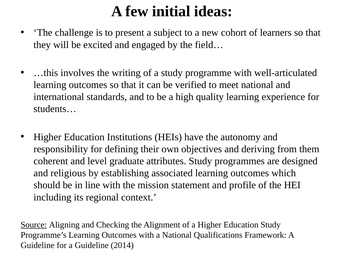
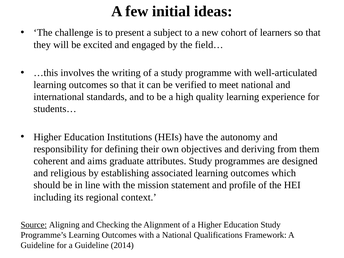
level: level -> aims (97, 161)
